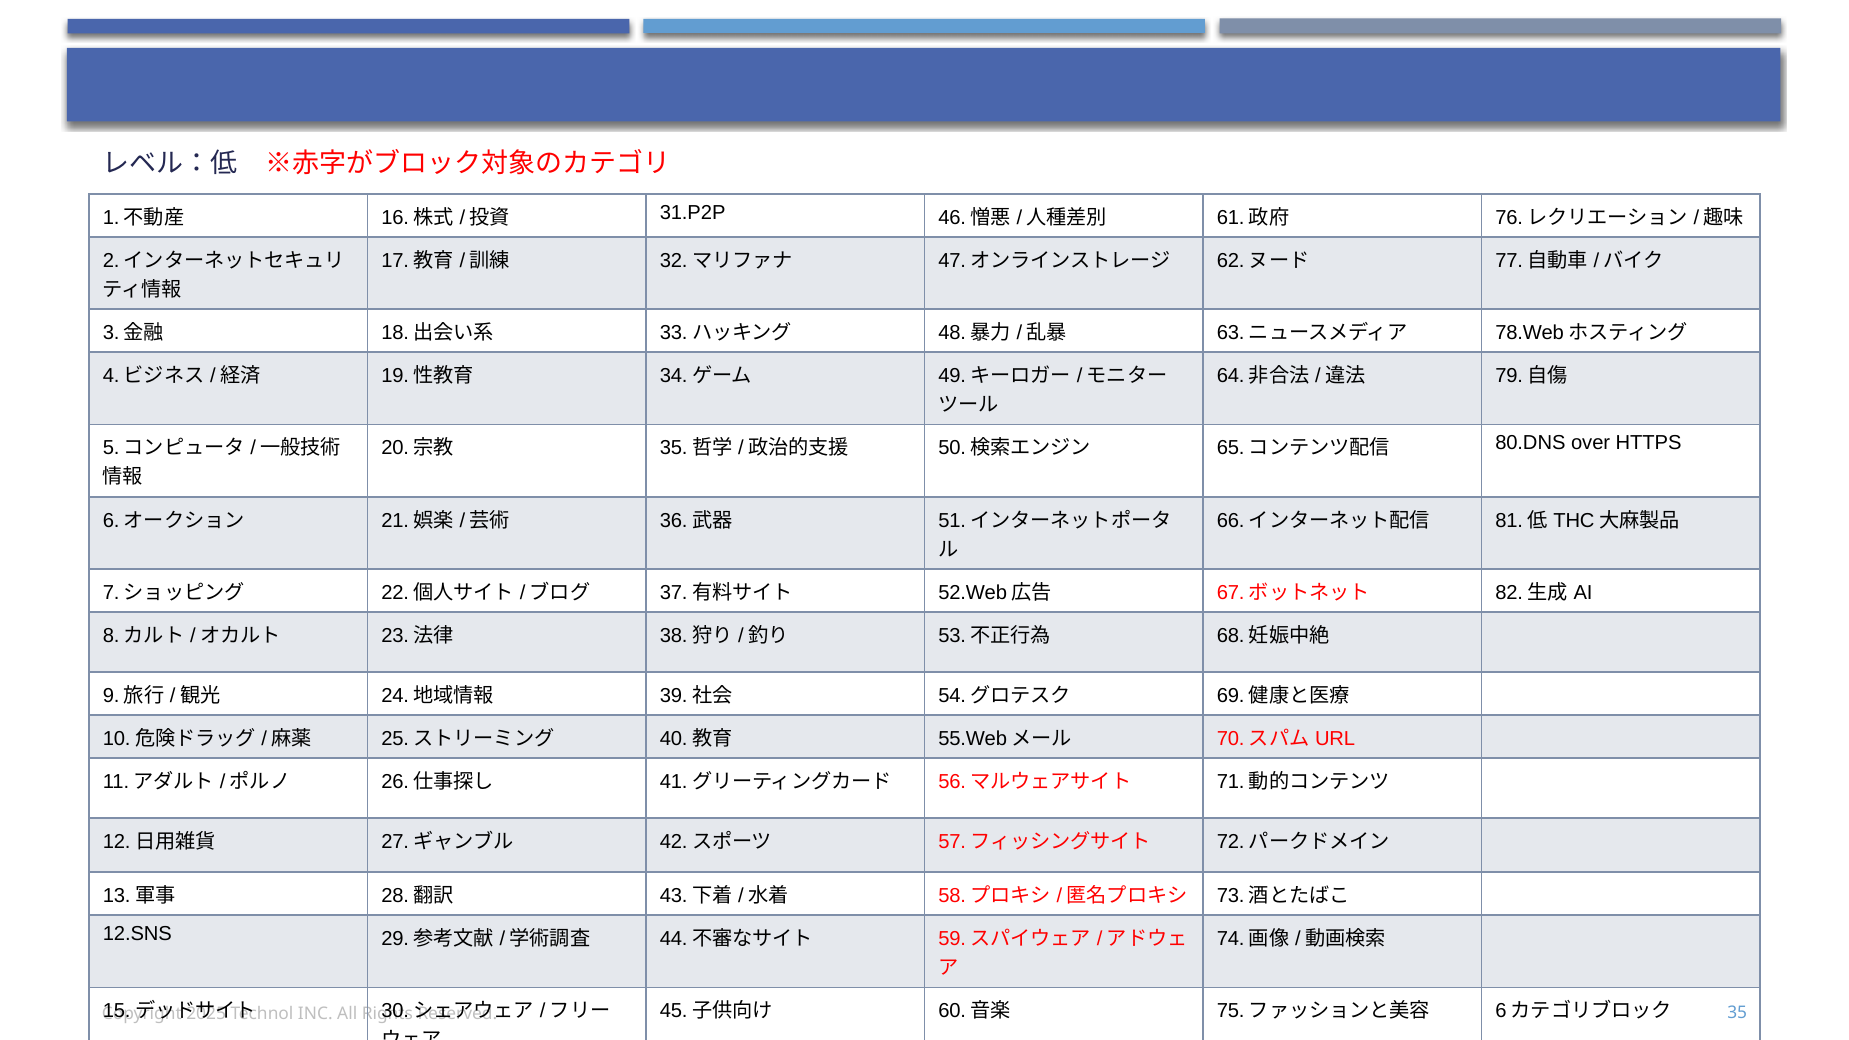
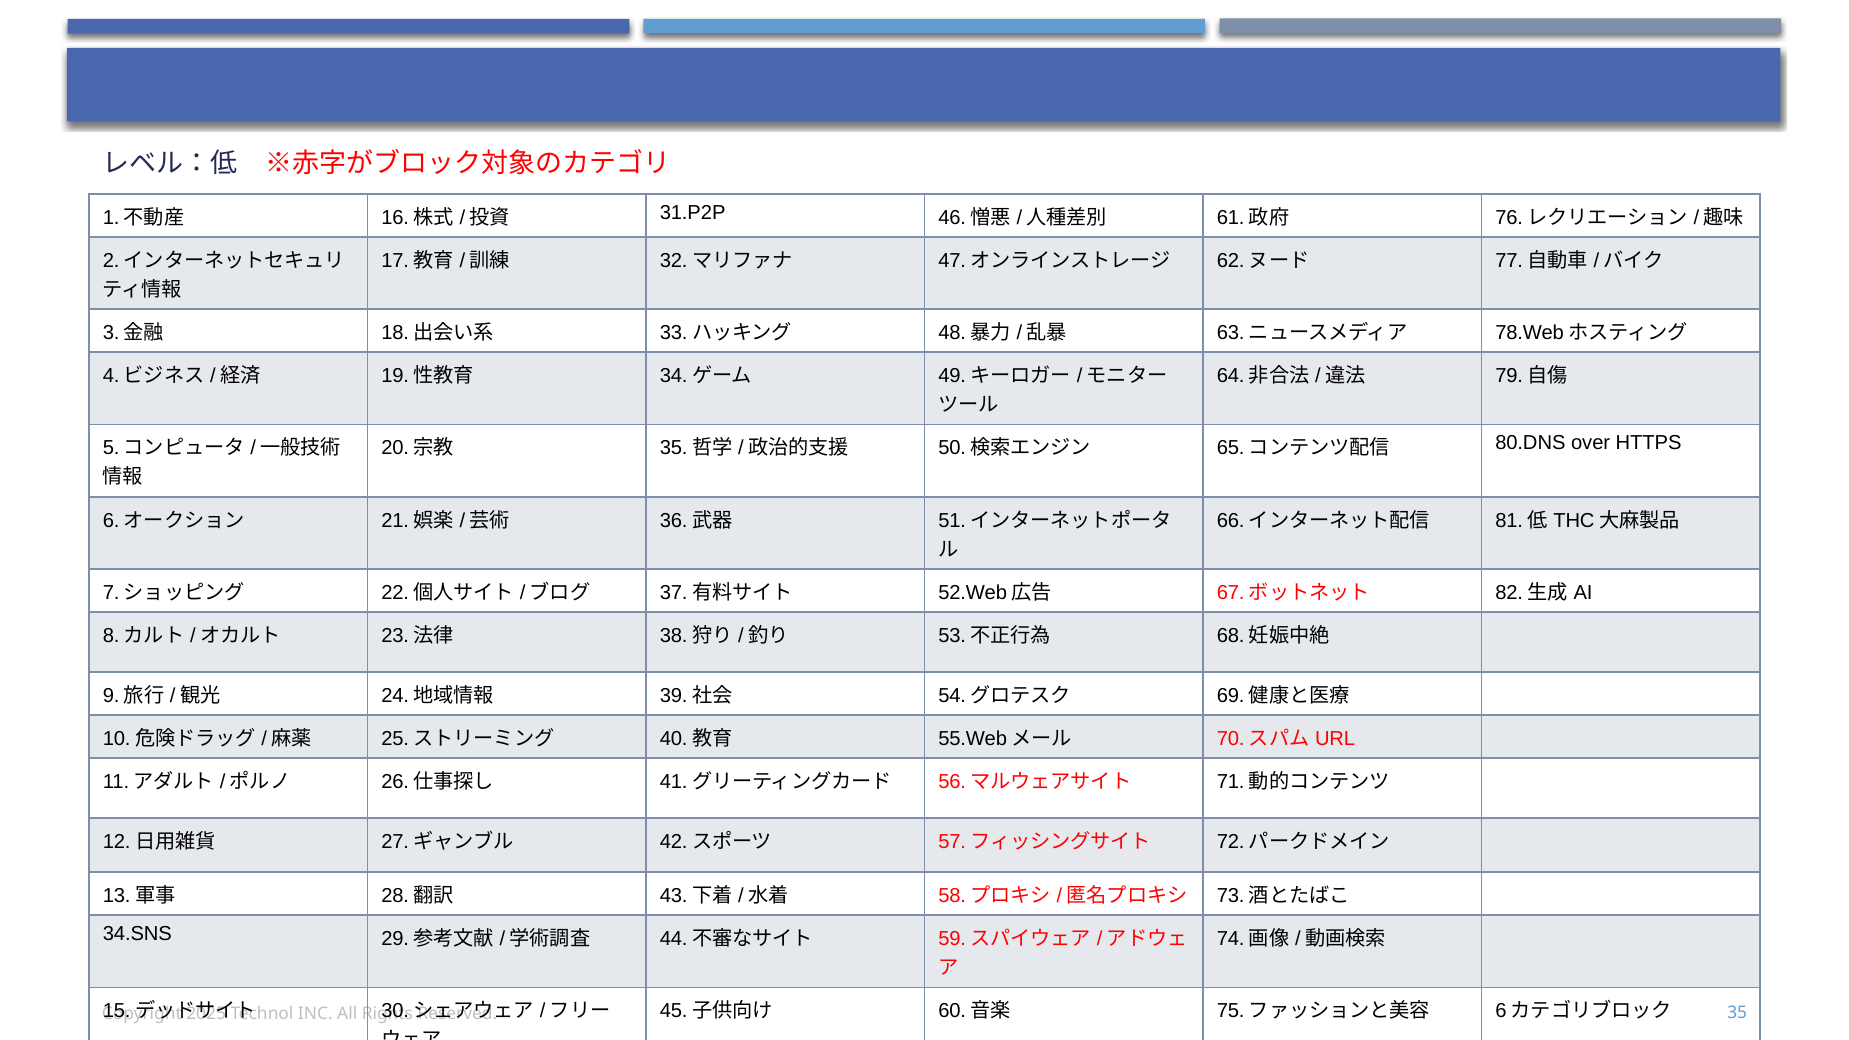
12.SNS: 12.SNS -> 34.SNS (137, 934)
